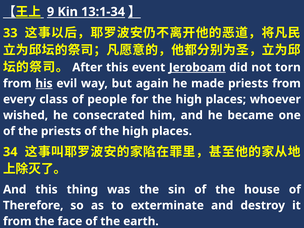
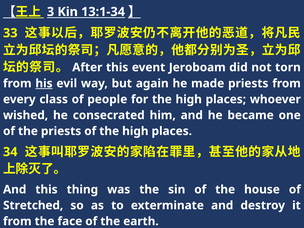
9: 9 -> 3 (51, 12)
Jeroboam underline: present -> none (197, 67)
Therefore: Therefore -> Stretched (33, 205)
